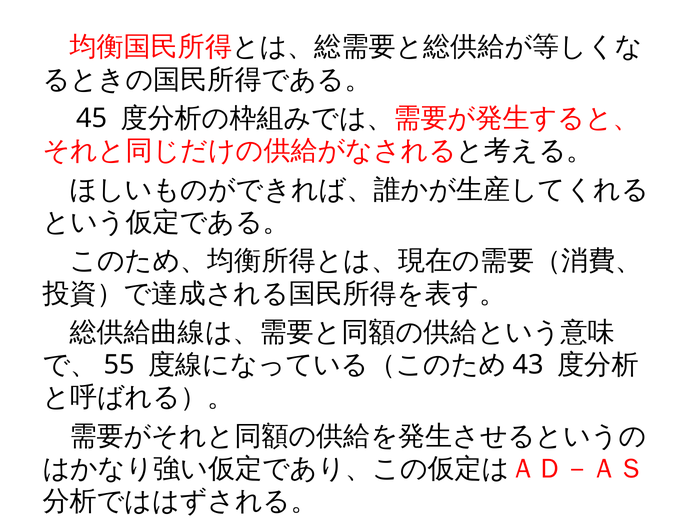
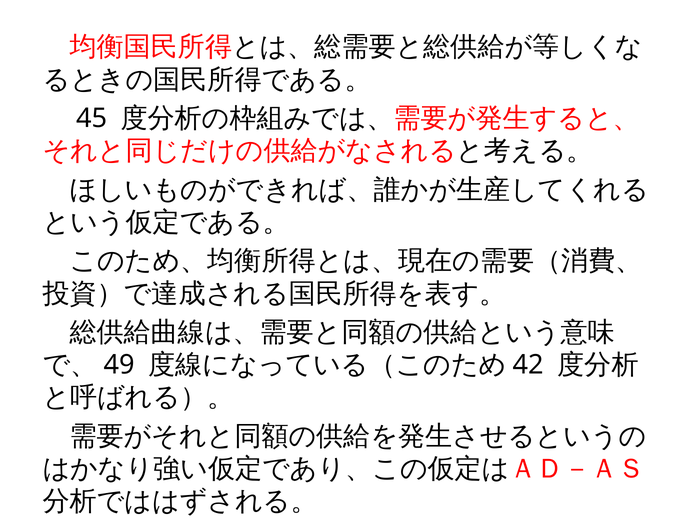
55: 55 -> 49 (119, 365)
43: 43 -> 42 (528, 365)
